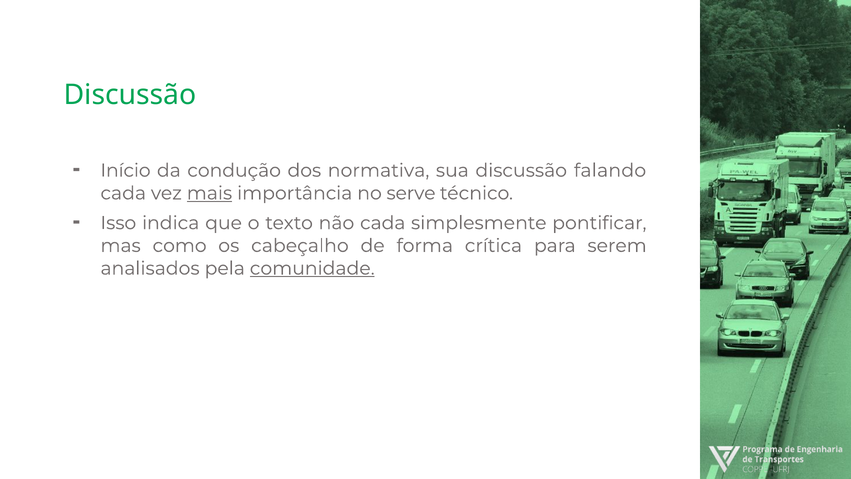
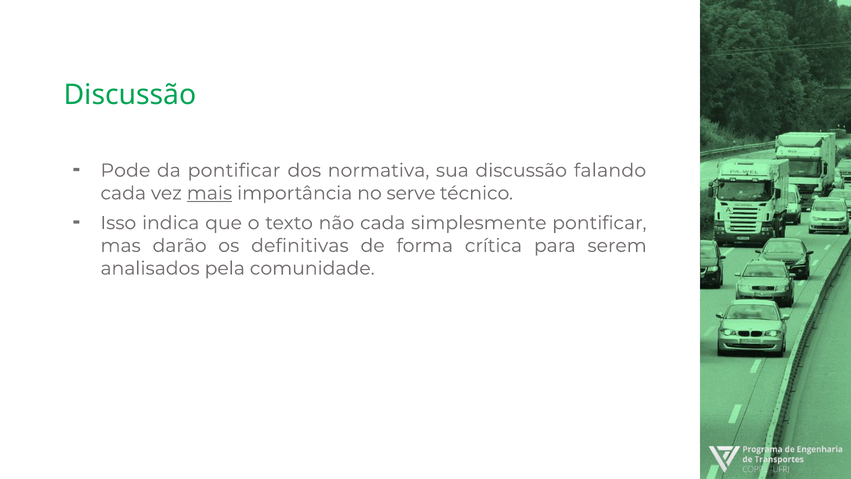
Início: Início -> Pode (125, 170)
da condução: condução -> pontificar (234, 170)
como: como -> darão (180, 246)
cabeçalho: cabeçalho -> definitivas (300, 246)
comunidade underline: present -> none (312, 268)
